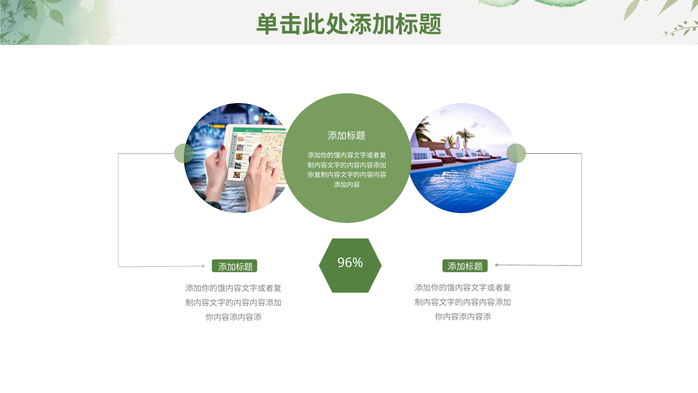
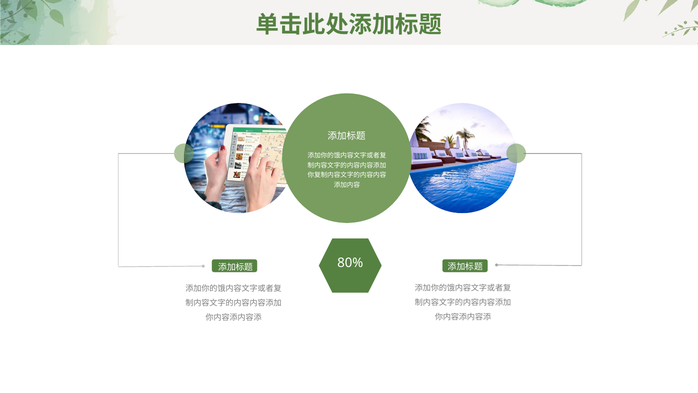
96%: 96% -> 80% (350, 263)
